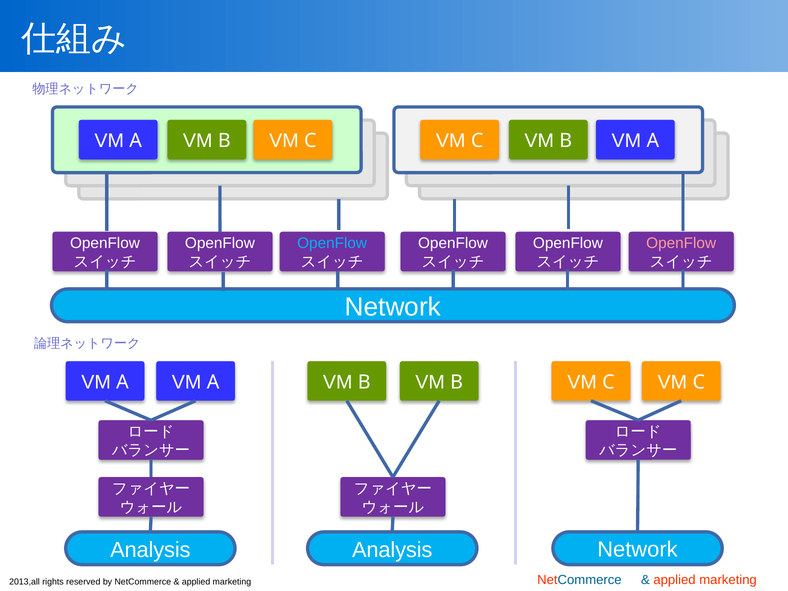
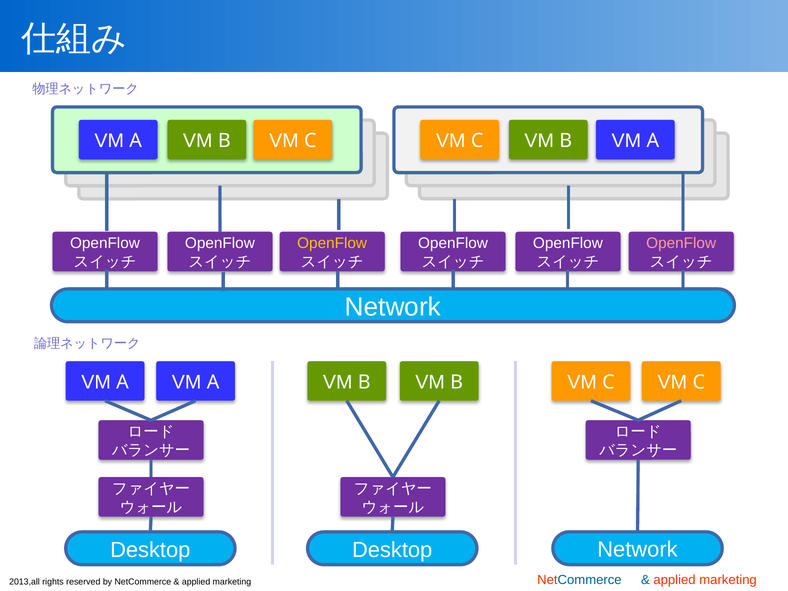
OpenFlow colour: light blue -> yellow (332, 243)
Analysis: Analysis -> Desktop (150, 550)
Analysis: Analysis -> Desktop (392, 550)
